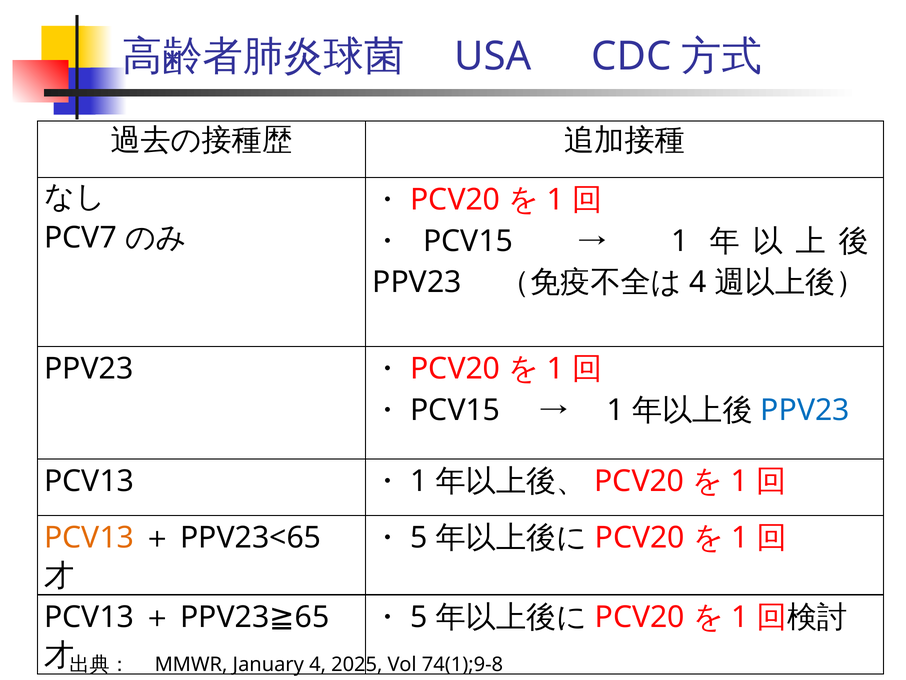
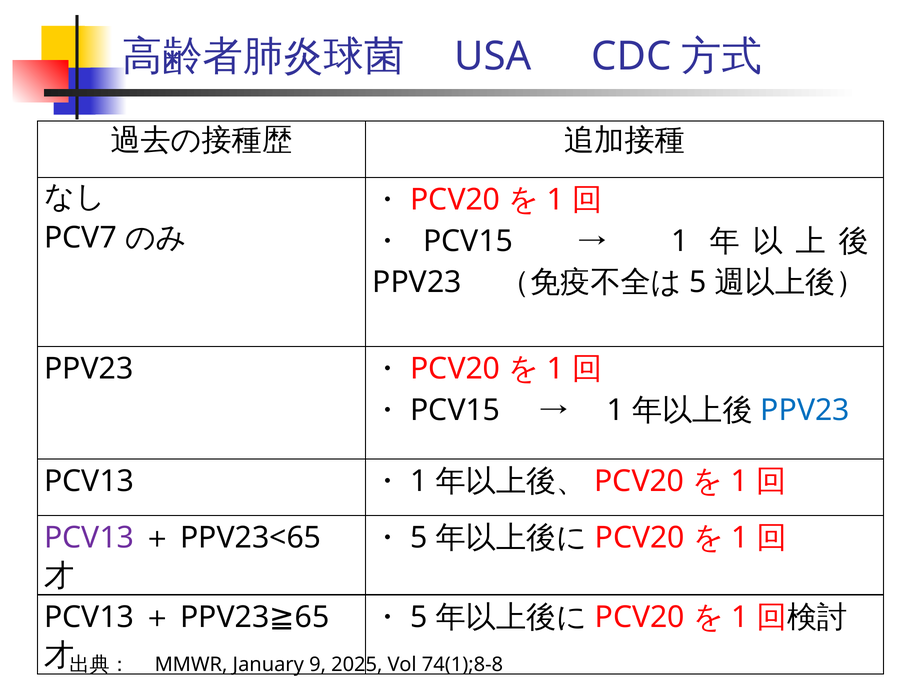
4: 4 -> 5 (698, 282)
PCV13 colour: orange -> purple (89, 537)
January 4: 4 -> 9 (318, 664)
74(1);9-8: 74(1);9-8 -> 74(1);8-8 (462, 664)
